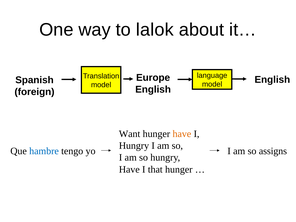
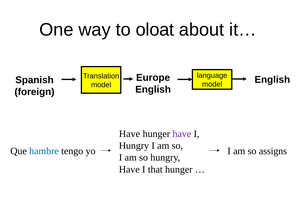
lalok: lalok -> oloat (155, 30)
Want: Want -> Have (130, 134)
have colour: orange -> purple (182, 134)
